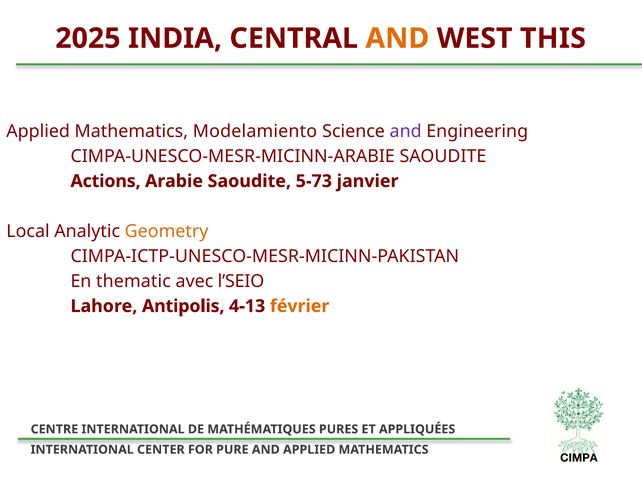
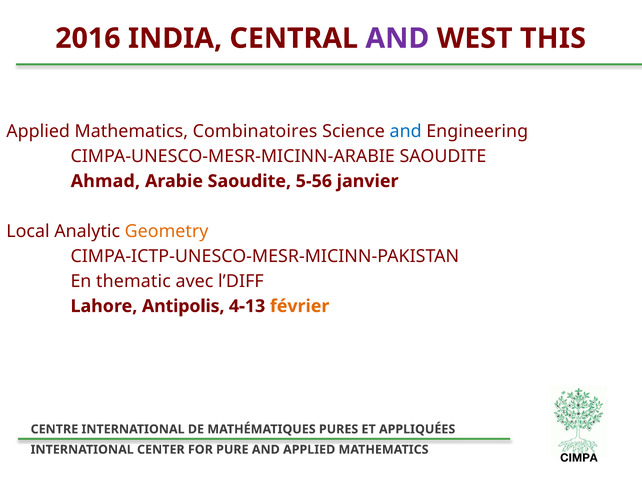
2025: 2025 -> 2016 (88, 38)
AND colour: orange -> purple (397, 38)
Modelamiento: Modelamiento -> Combinatoires (255, 131)
and colour: purple -> blue (406, 131)
Actions: Actions -> Ahmad (105, 181)
5-73: 5-73 -> 5-56 (314, 181)
l’SEIO: l’SEIO -> l’DIFF (241, 281)
